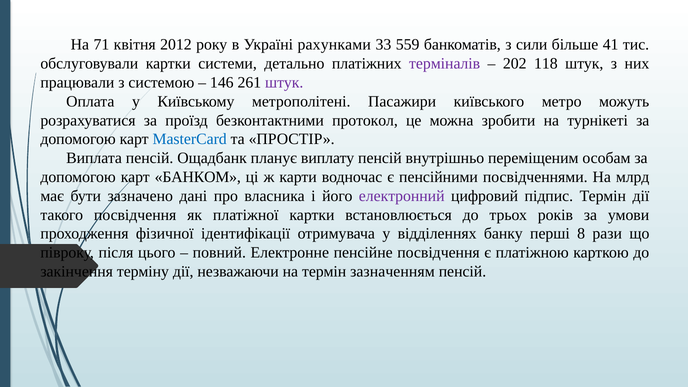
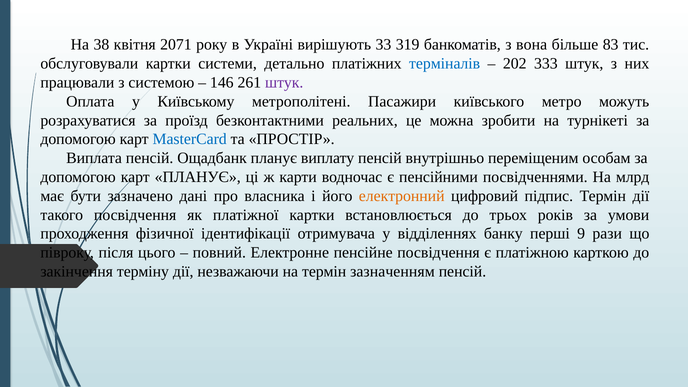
71: 71 -> 38 (101, 45)
2012: 2012 -> 2071 (176, 45)
рахунками: рахунками -> вирішують (334, 45)
559: 559 -> 319 (408, 45)
сили: сили -> вона (532, 45)
41: 41 -> 83 (611, 45)
терміналів colour: purple -> blue (445, 64)
118: 118 -> 333 (546, 64)
протокол: протокол -> реальних (365, 120)
карт БАНКОМ: БАНКОМ -> ПЛАНУЄ (198, 177)
електронний colour: purple -> orange (402, 196)
8: 8 -> 9 (581, 234)
